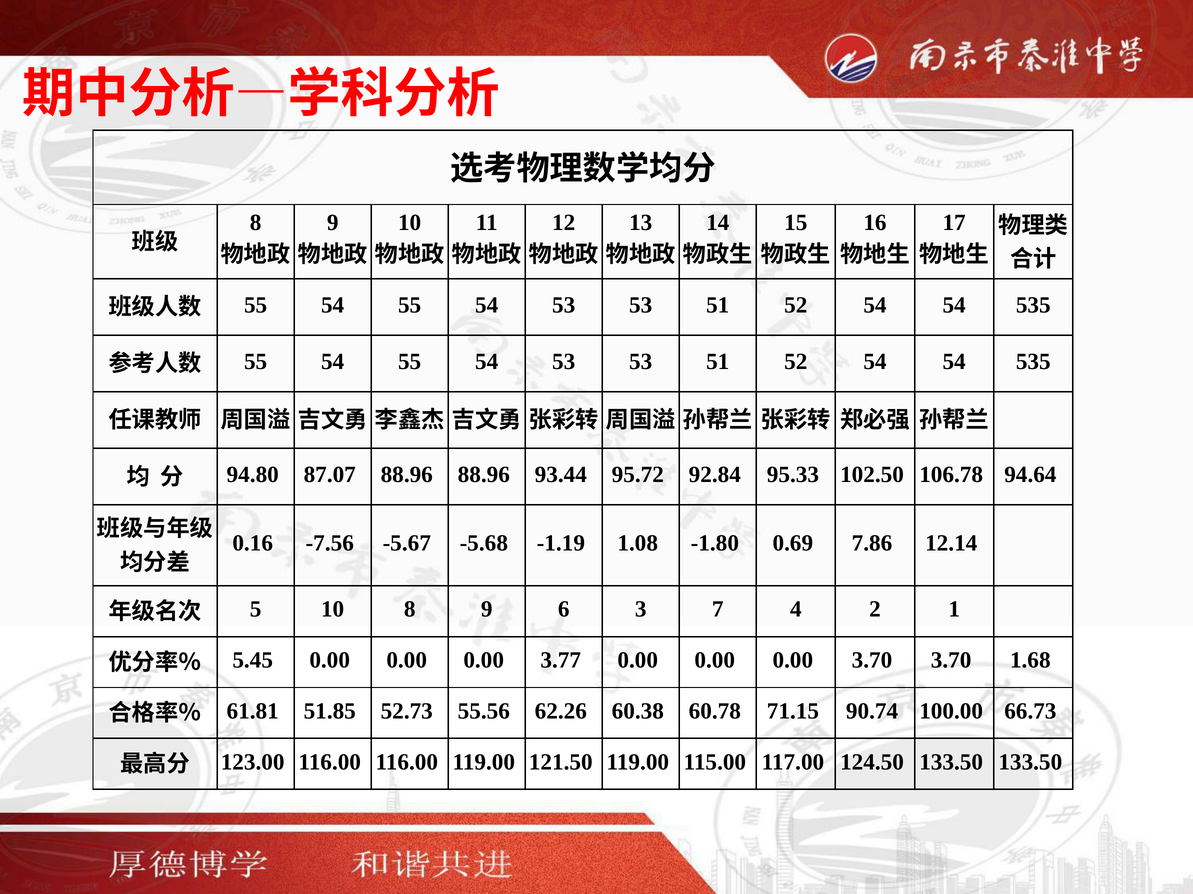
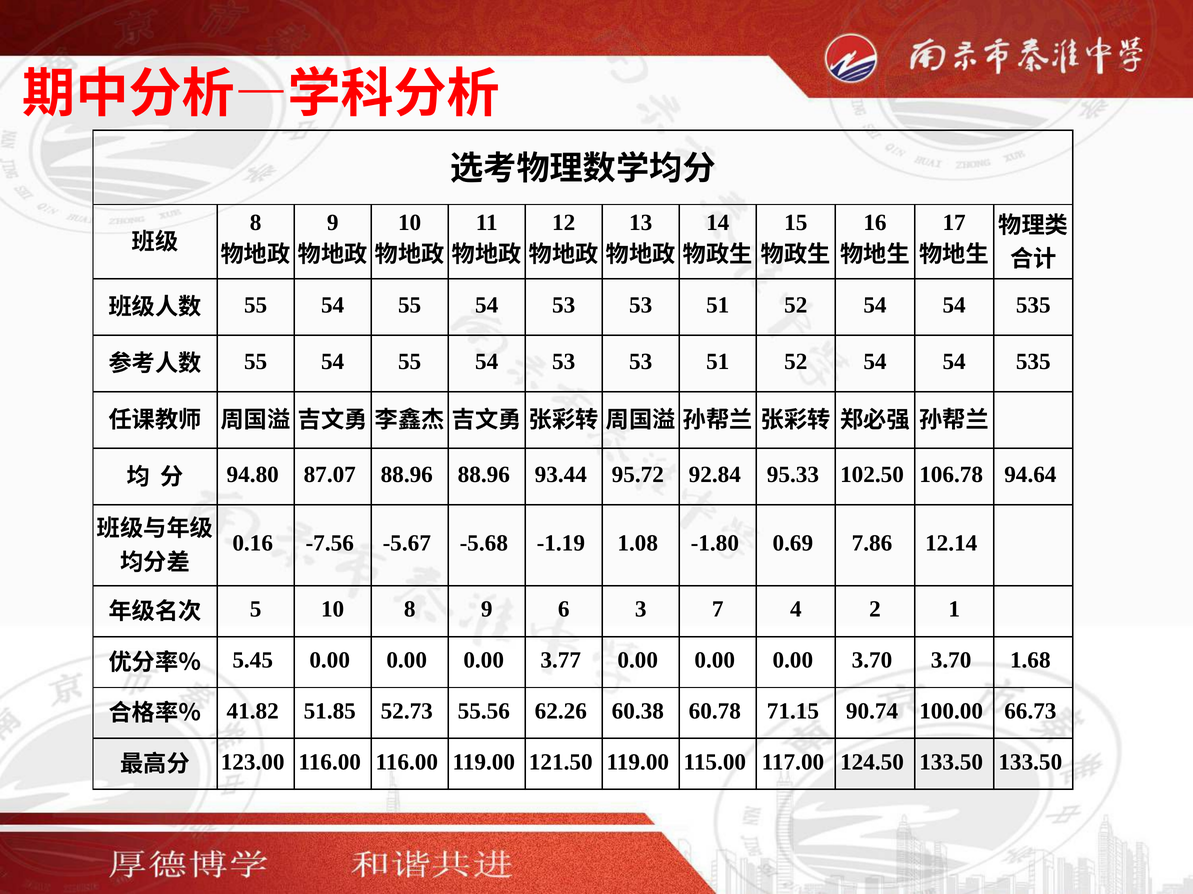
61.81: 61.81 -> 41.82 (253, 712)
